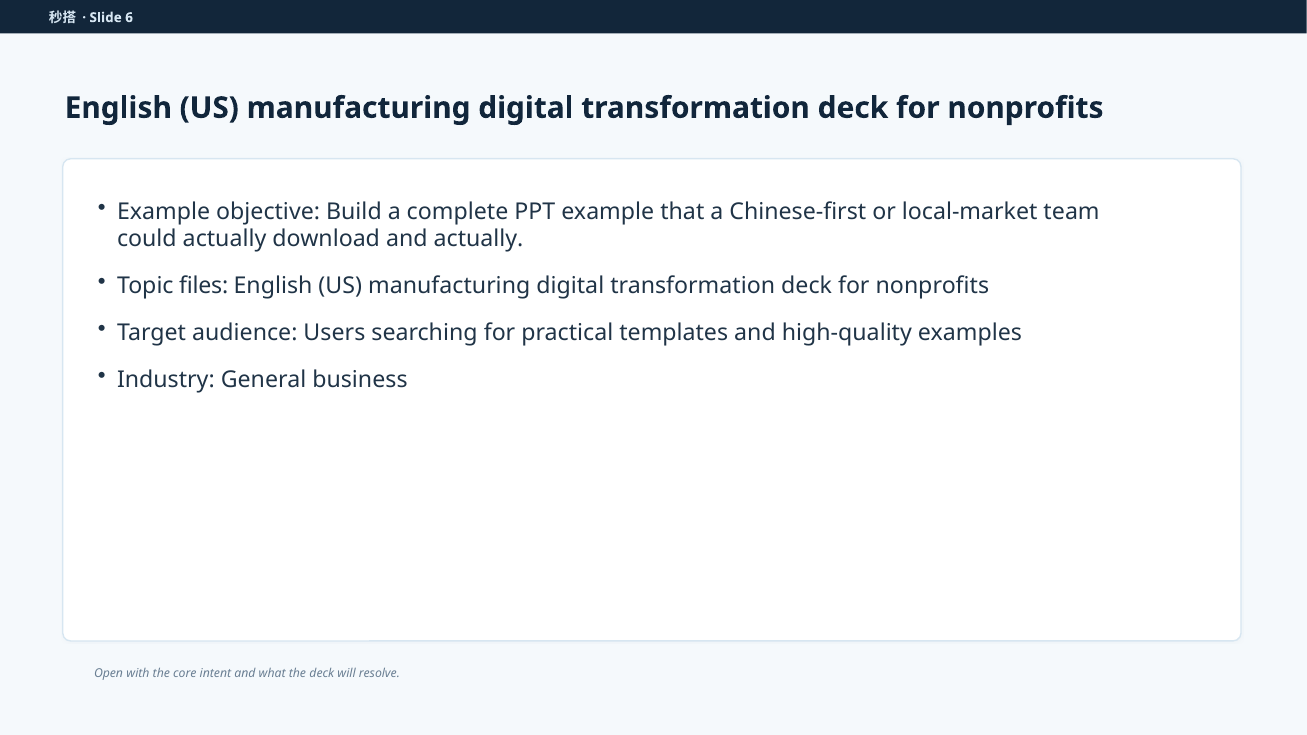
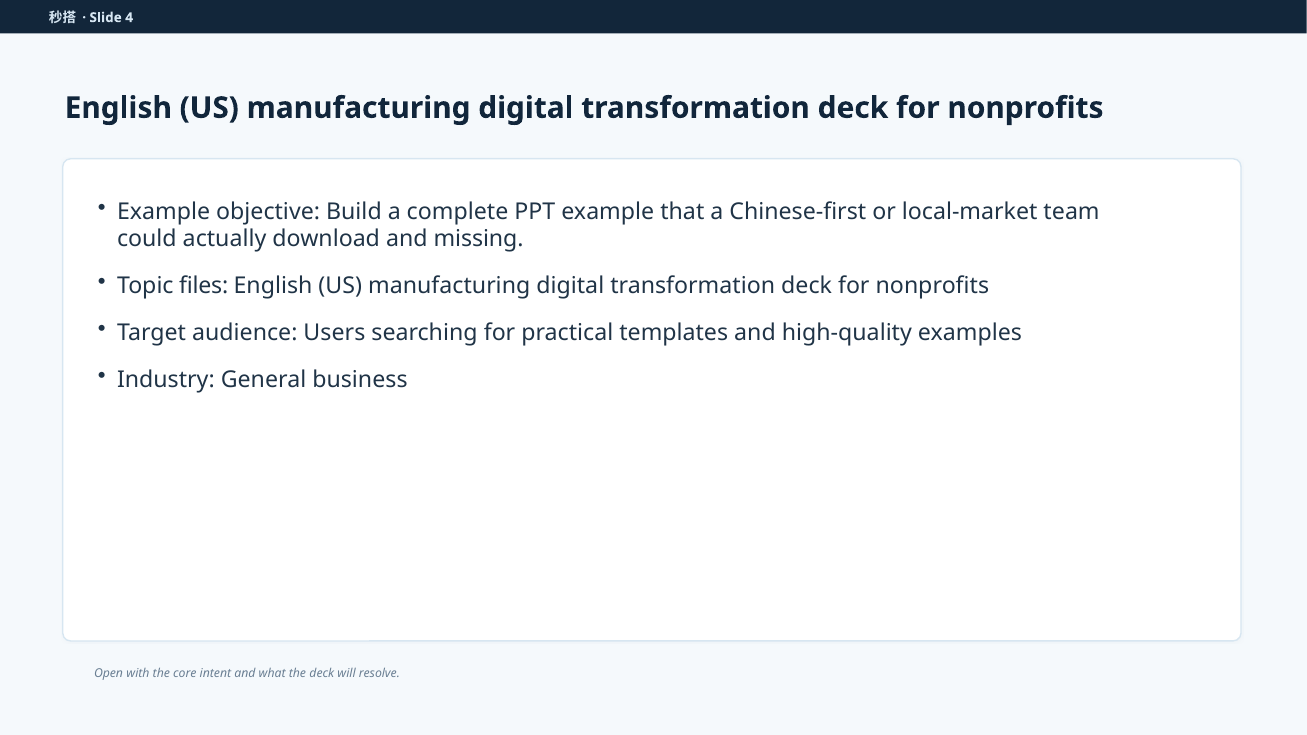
6: 6 -> 4 (129, 18)
and actually: actually -> missing (479, 239)
